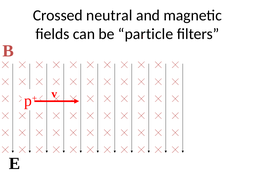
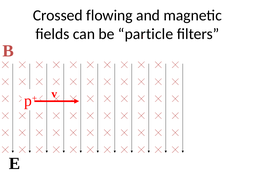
neutral: neutral -> flowing (109, 15)
